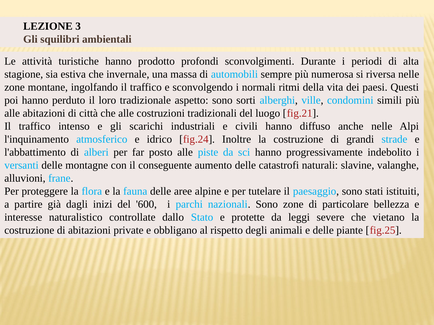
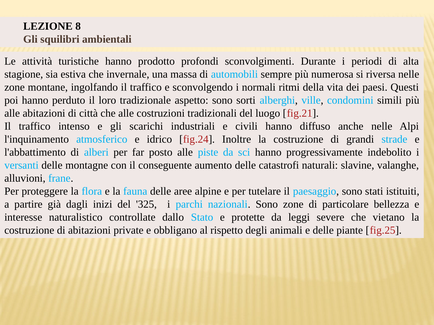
3: 3 -> 8 (78, 26)
600: 600 -> 325 (146, 204)
